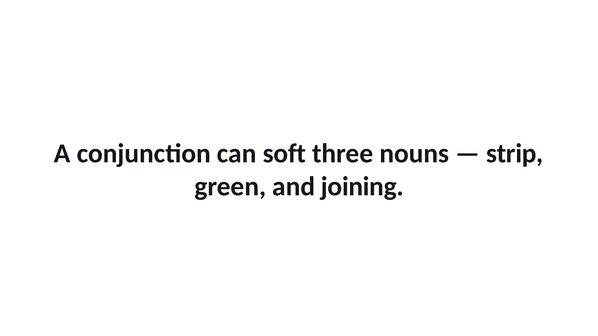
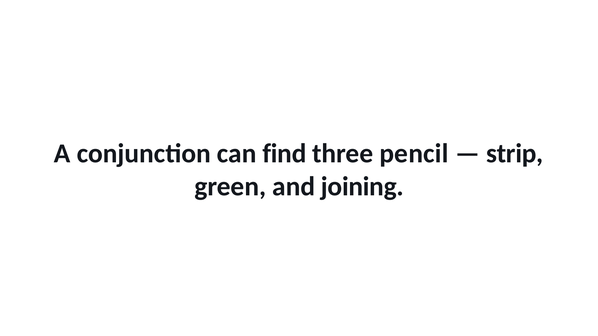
soft: soft -> find (284, 154)
nouns: nouns -> pencil (414, 154)
